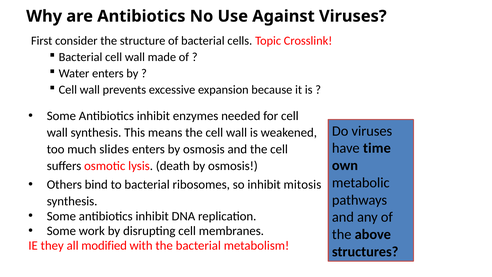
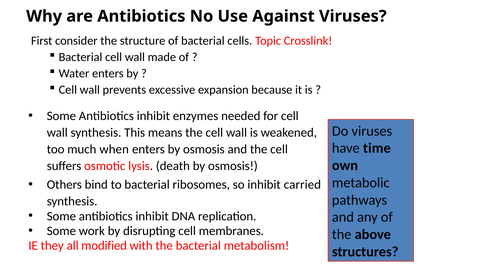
slides: slides -> when (114, 149)
mitosis: mitosis -> carried (302, 185)
